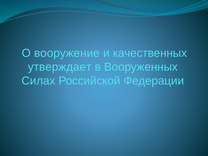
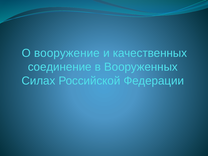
утверждает: утверждает -> соединение (60, 67)
